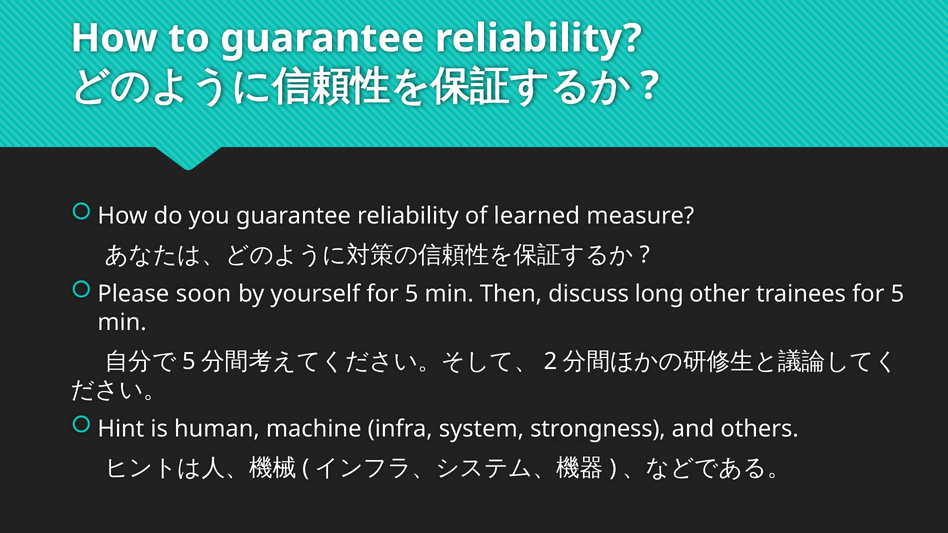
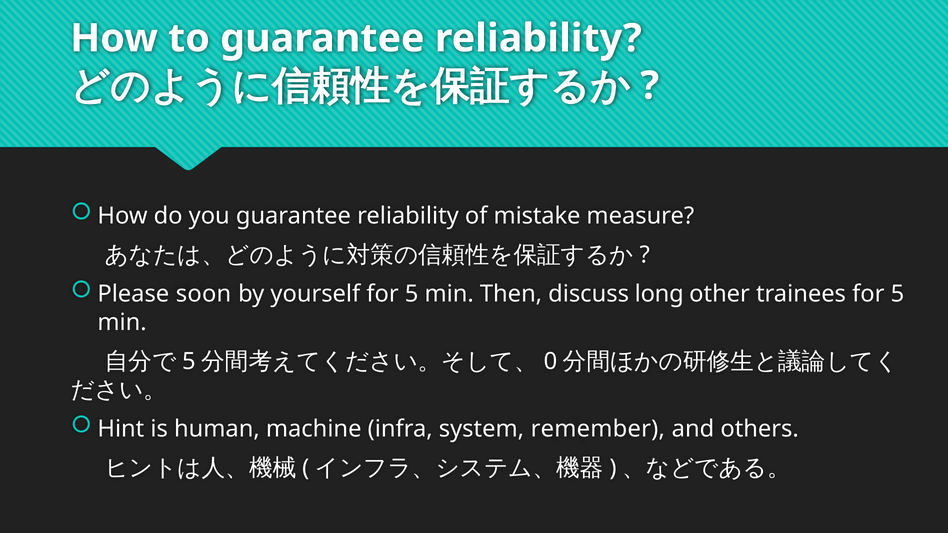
learned: learned -> mistake (537, 216)
2: 2 -> 0 (550, 362)
strongness: strongness -> remember (598, 429)
